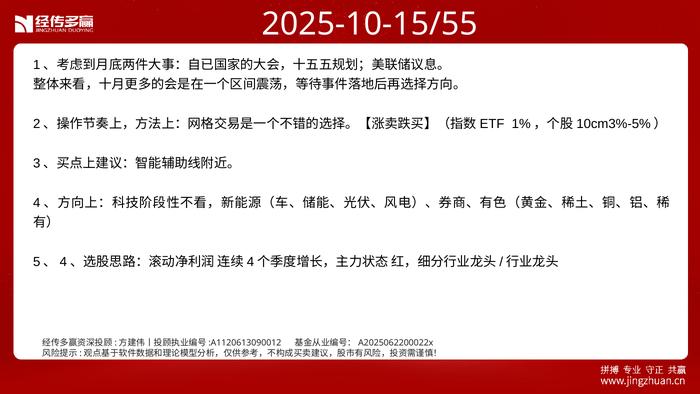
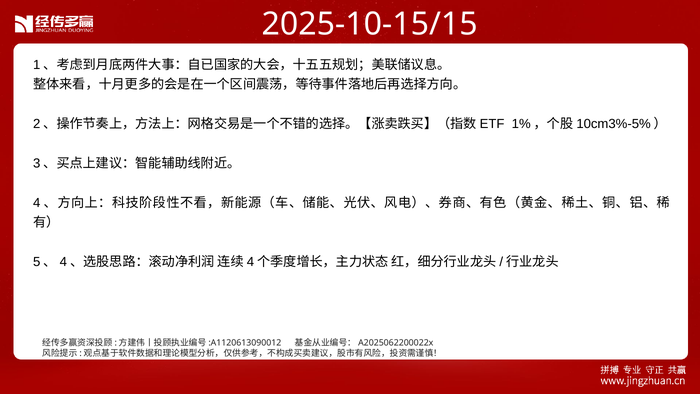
2025-10-15/55: 2025-10-15/55 -> 2025-10-15/15 (370, 24)
